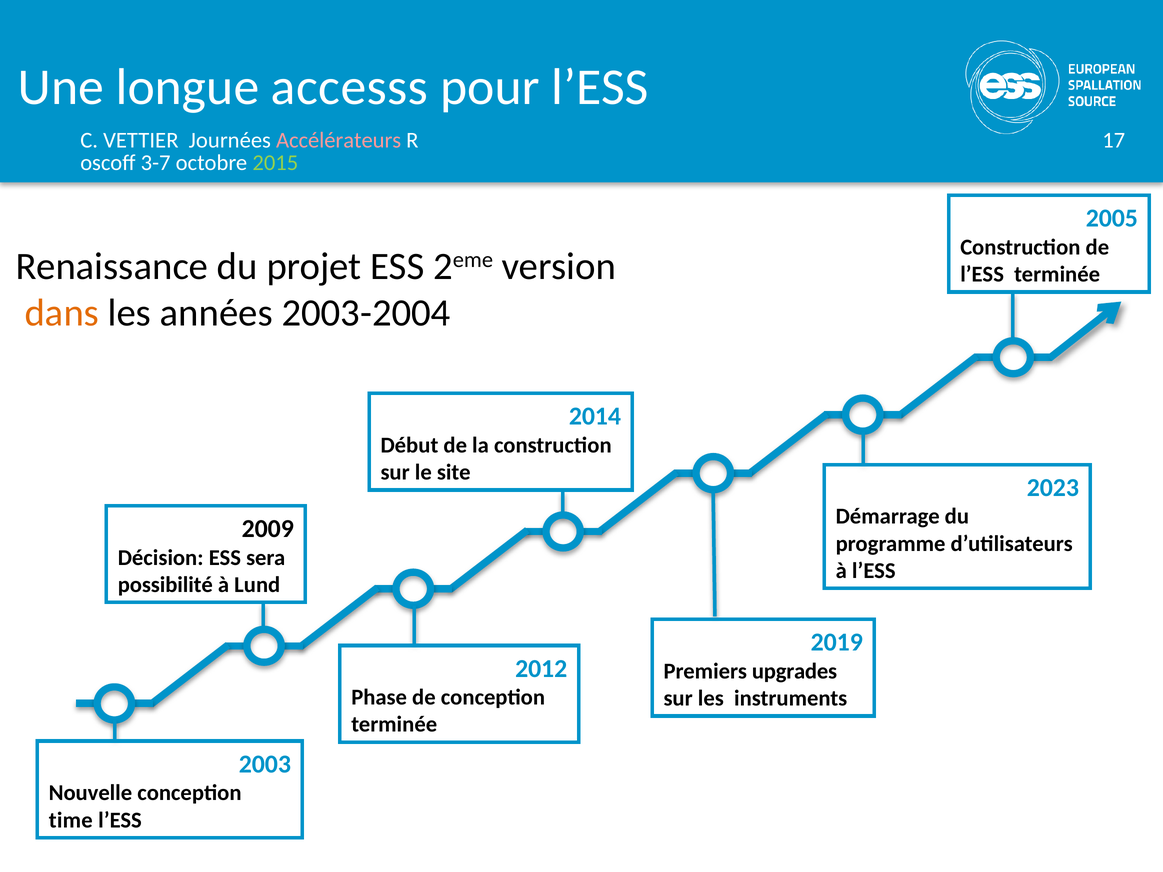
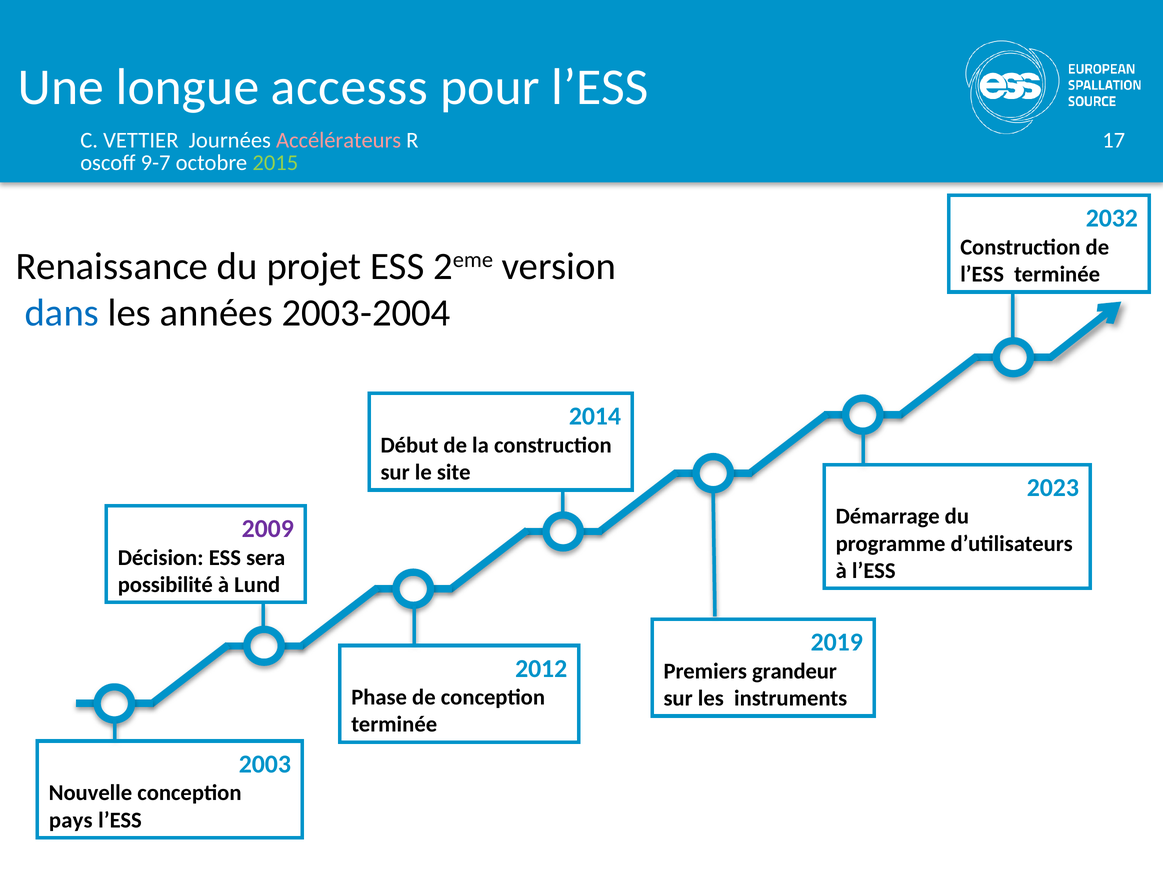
3-7: 3-7 -> 9-7 (156, 163)
2005: 2005 -> 2032 (1112, 218)
dans colour: orange -> blue (62, 313)
2009 colour: black -> purple (268, 529)
upgrades: upgrades -> grandeur (794, 671)
time: time -> pays (71, 820)
